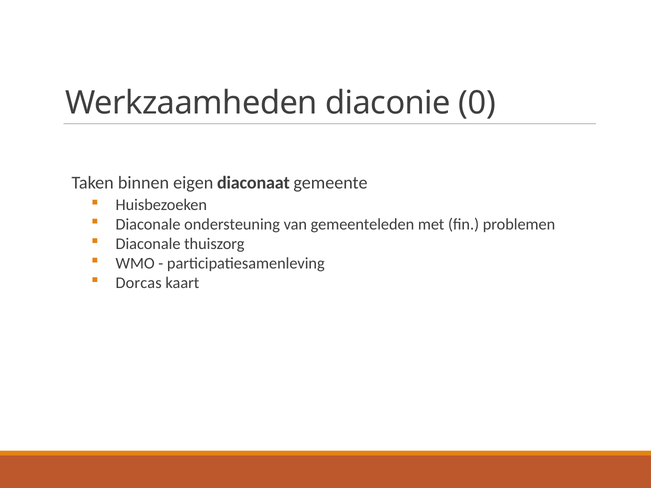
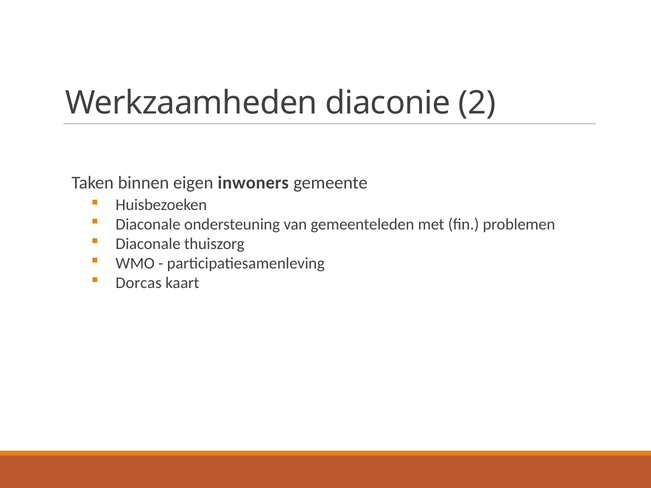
0: 0 -> 2 (477, 103)
diaconaat: diaconaat -> inwoners (253, 183)
